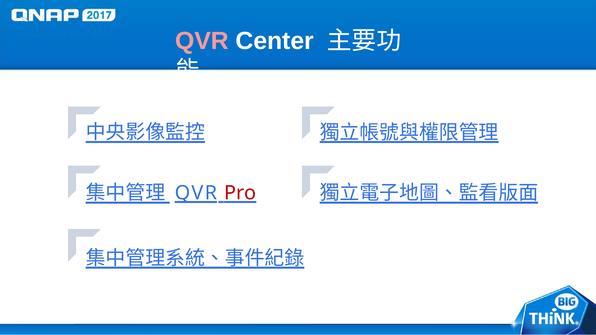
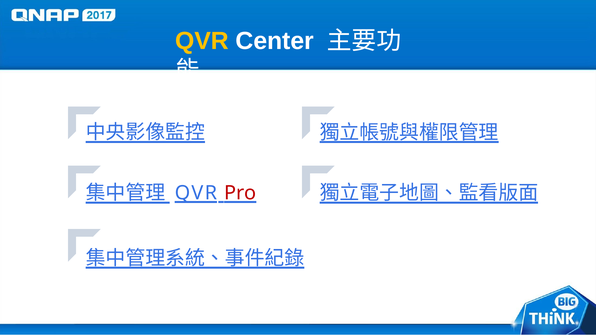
QVR colour: pink -> yellow (202, 41)
